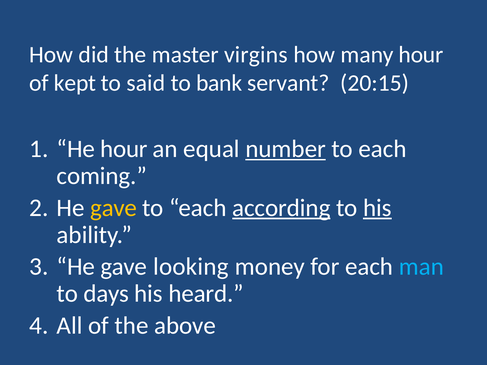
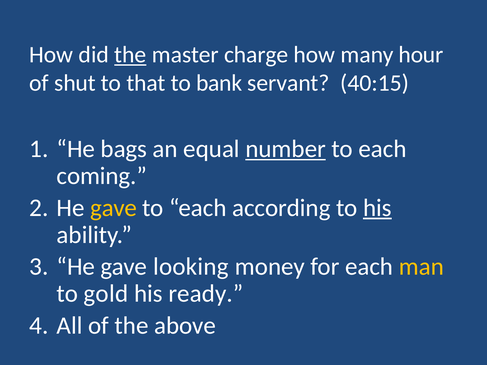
the underline: none -> present (130, 55)
virgins: virgins -> charge (256, 55)
kept: kept -> shut (75, 83)
said: said -> that (146, 83)
20:15: 20:15 -> 40:15 (375, 83)
He hour: hour -> bags (124, 149)
according underline: present -> none (281, 208)
man colour: light blue -> yellow (421, 267)
days: days -> gold (106, 294)
heard: heard -> ready (206, 294)
